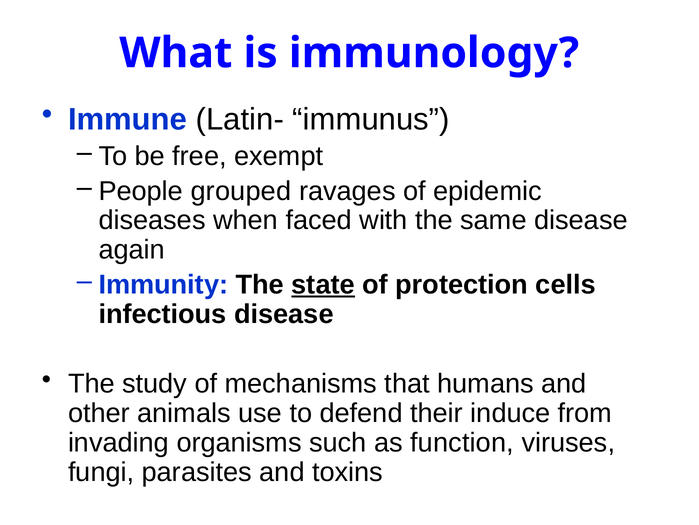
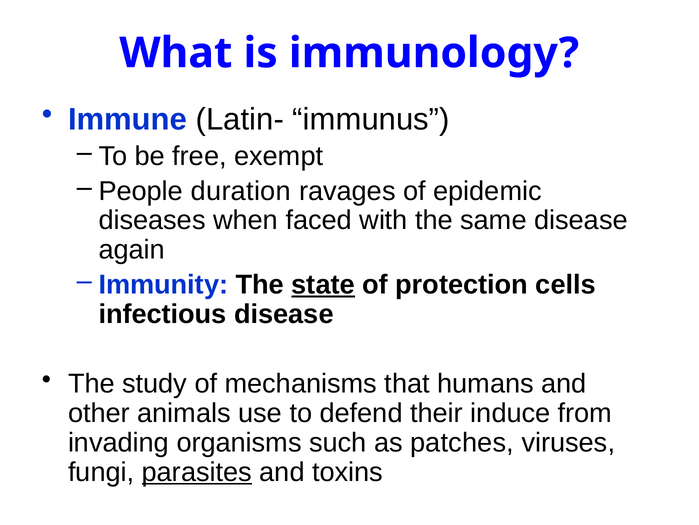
grouped: grouped -> duration (241, 191)
function: function -> patches (462, 442)
parasites underline: none -> present (197, 471)
